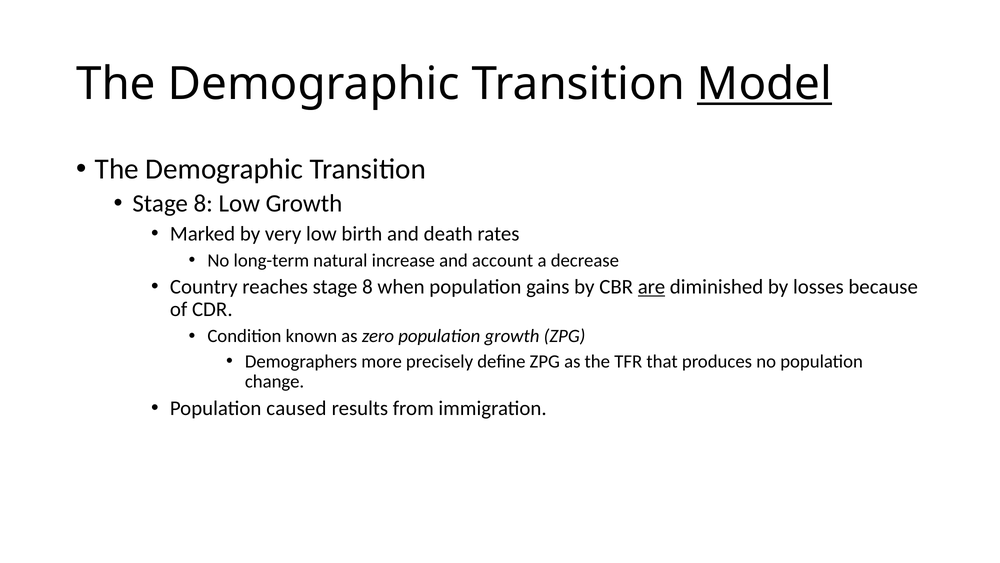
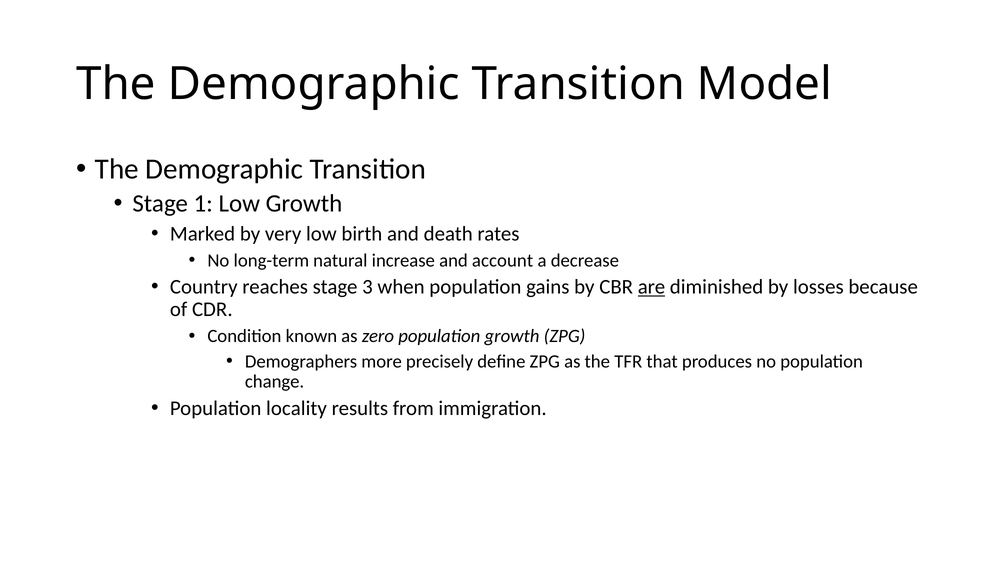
Model underline: present -> none (765, 84)
8: 8 -> 1 (203, 204)
reaches stage 8: 8 -> 3 (367, 287)
caused: caused -> locality (296, 408)
